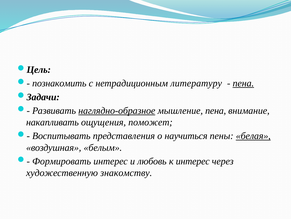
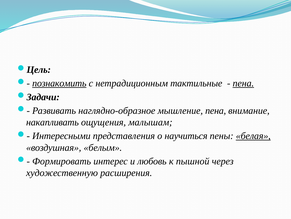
познакомить underline: none -> present (59, 83)
литературу: литературу -> тактильные (196, 83)
наглядно-образное underline: present -> none (117, 110)
поможет: поможет -> малышам (150, 122)
Воспитывать: Воспитывать -> Интересными (61, 135)
к интерес: интерес -> пышной (193, 161)
знакомству: знакомству -> расширения (126, 172)
